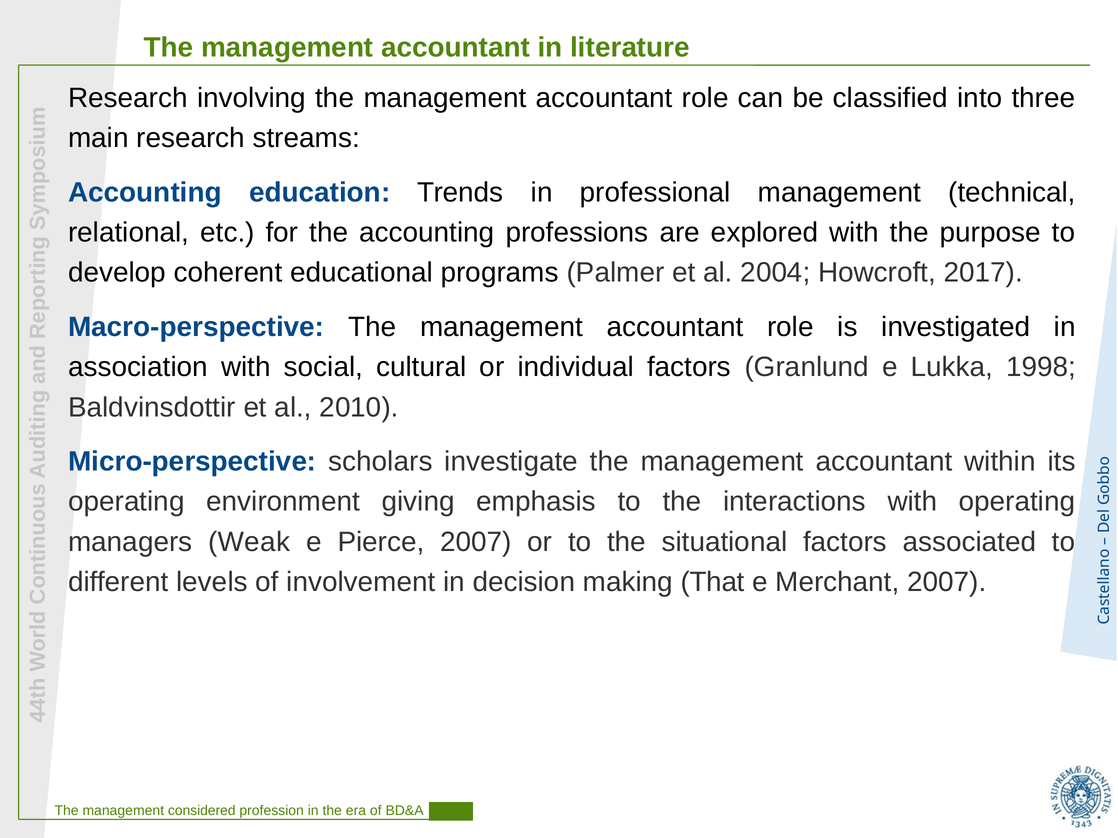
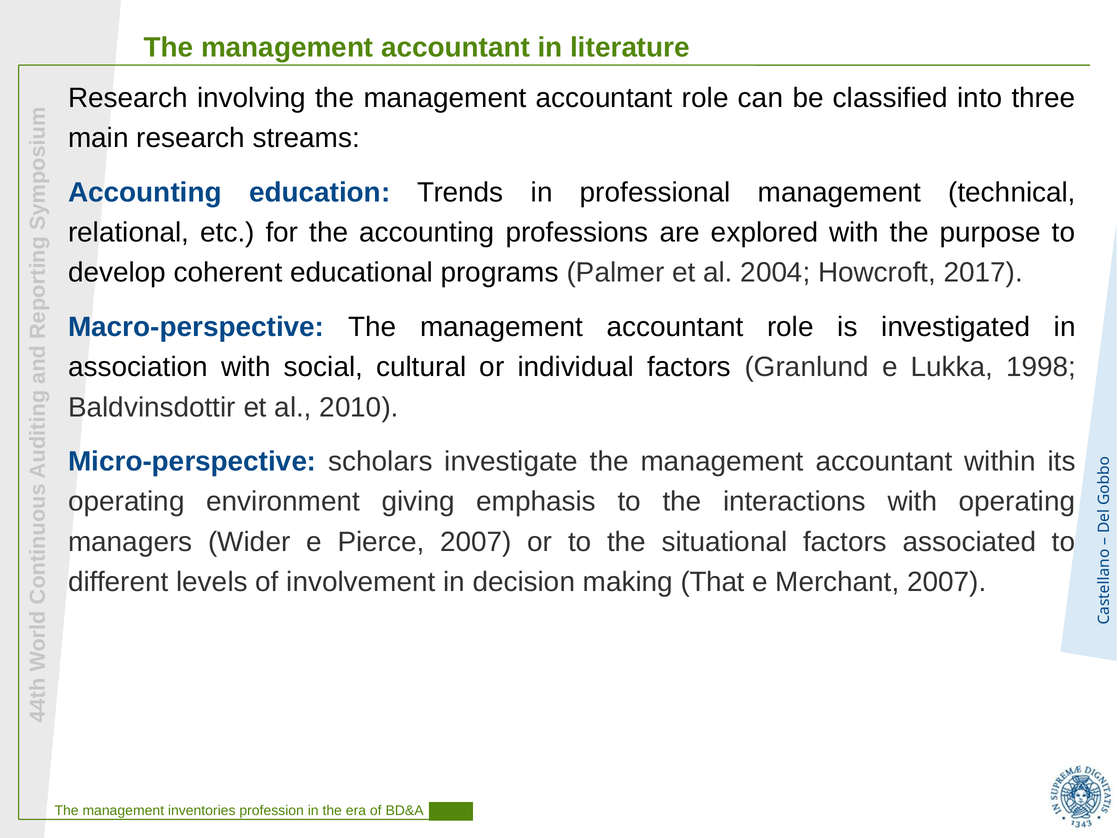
Weak: Weak -> Wider (249, 542)
considered: considered -> inventories (202, 811)
